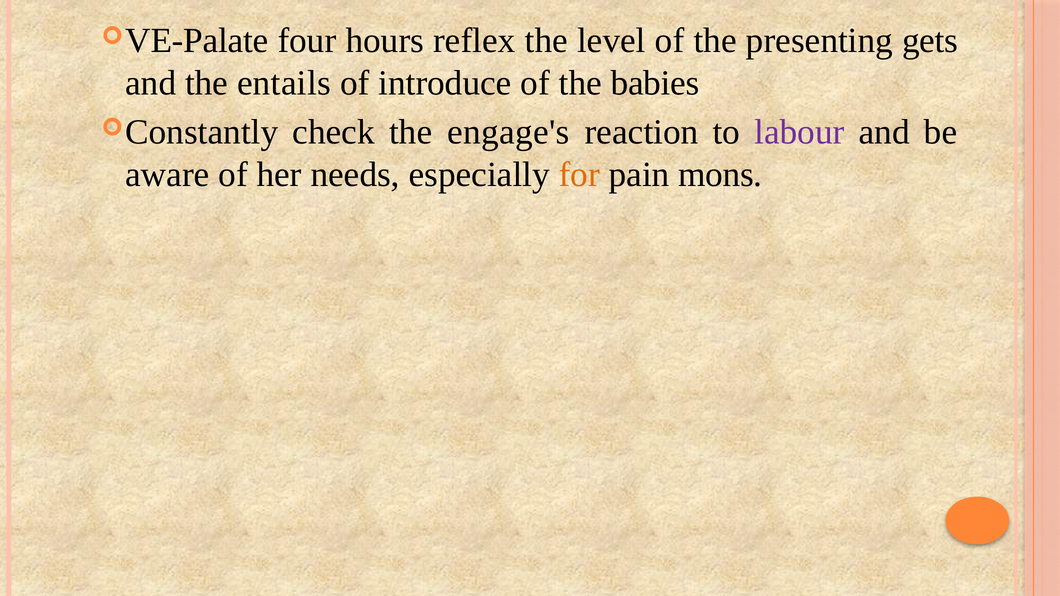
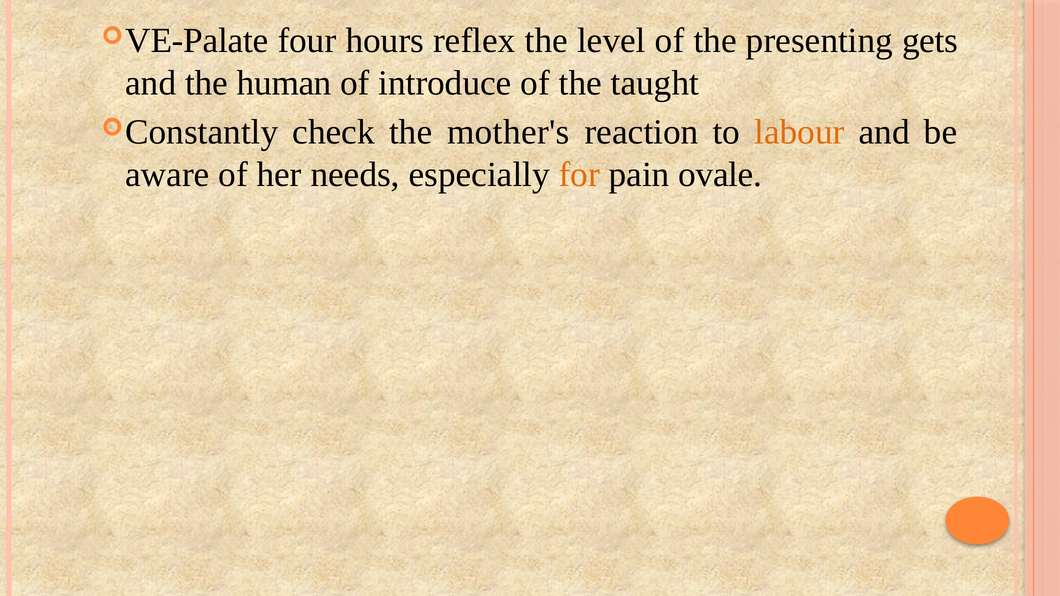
entails: entails -> human (284, 83)
babies: babies -> taught (655, 83)
engage's: engage's -> mother's (508, 132)
labour colour: purple -> orange (799, 132)
mons: mons -> ovale (720, 175)
